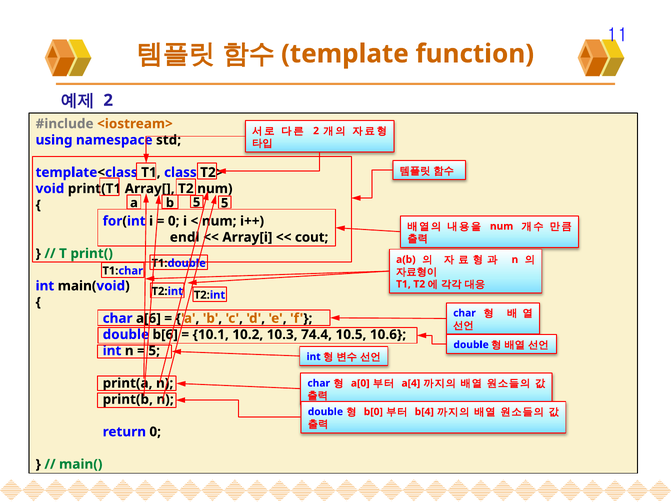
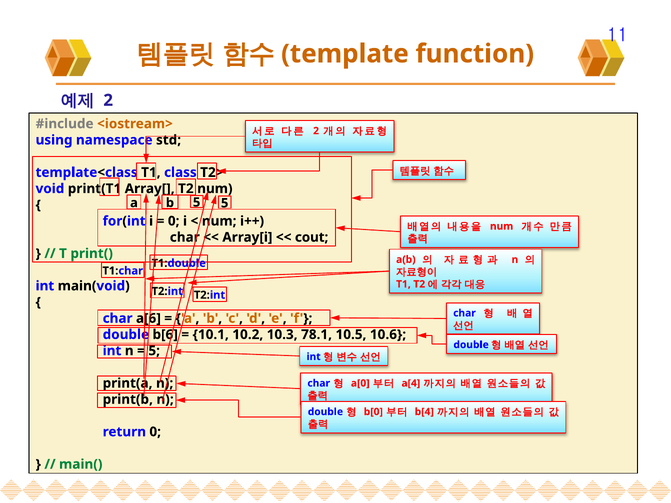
endl: endl -> char (185, 237)
74.4: 74.4 -> 78.1 (317, 335)
